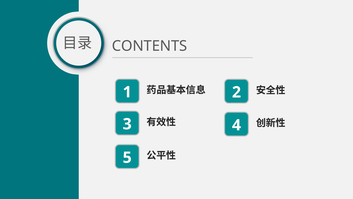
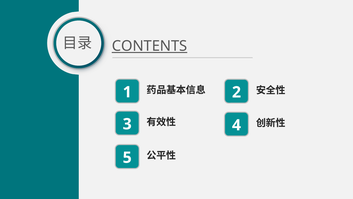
CONTENTS underline: none -> present (150, 46)
